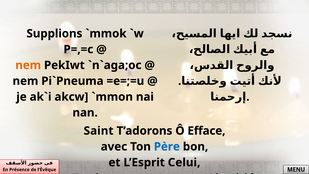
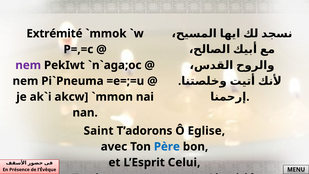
Supplions: Supplions -> Extrémité (54, 34)
nem colour: orange -> purple (28, 65)
Efface: Efface -> Eglise (206, 131)
